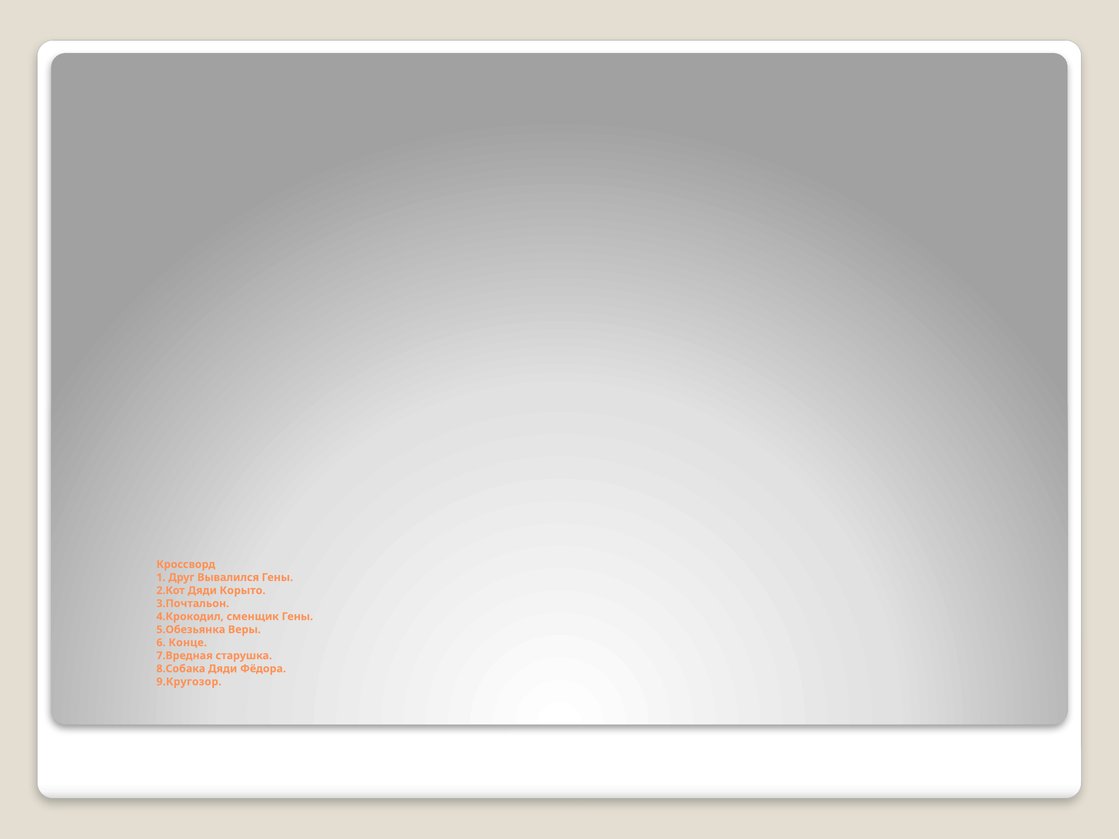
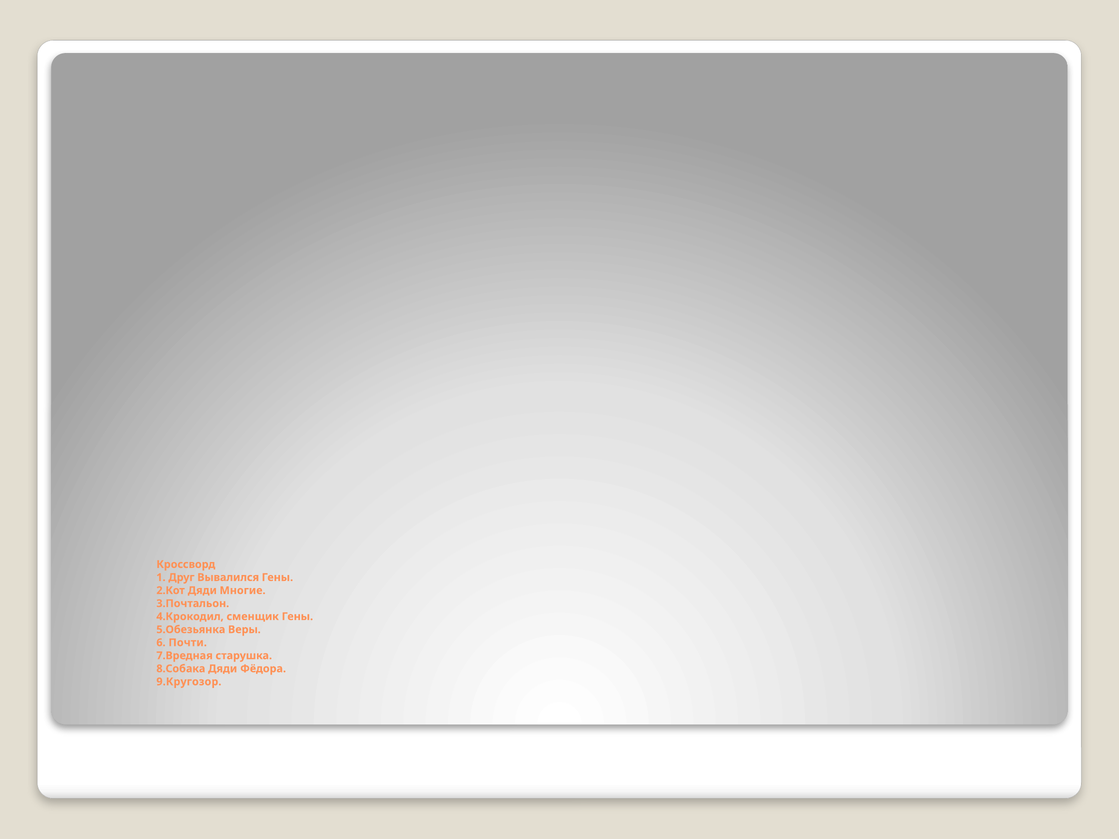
Корыто: Корыто -> Многие (243, 591)
Конце: Конце -> Почти (188, 643)
